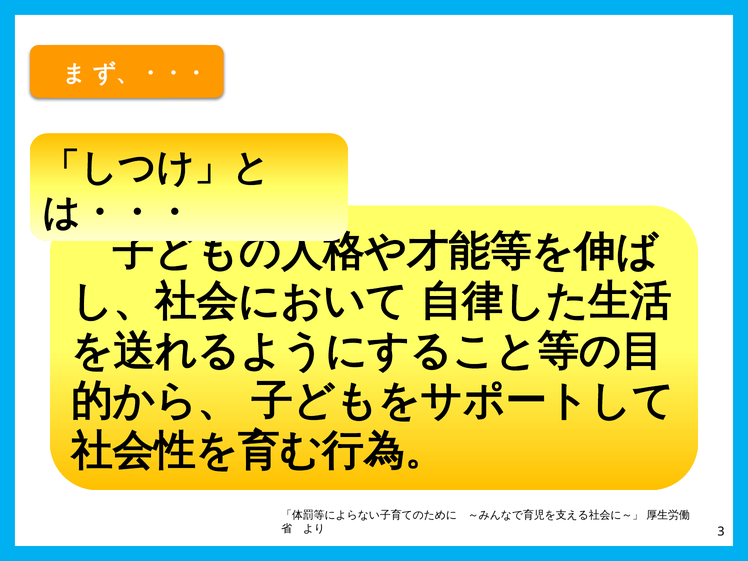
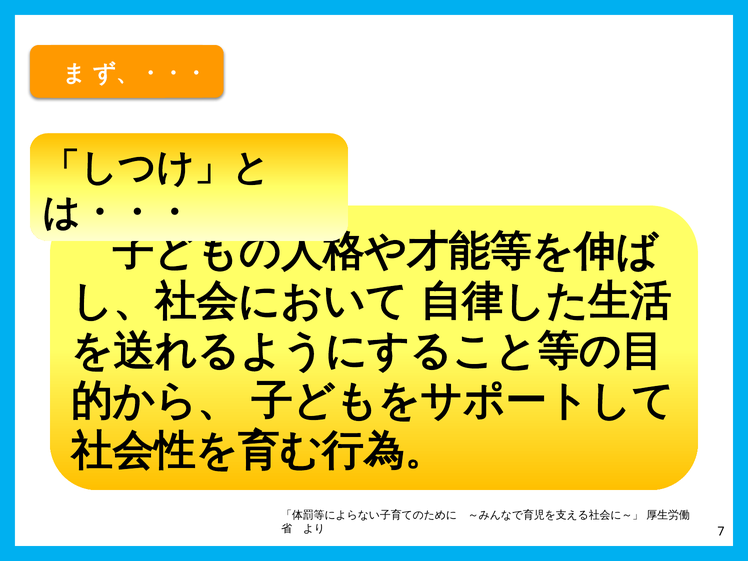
3: 3 -> 7 (721, 531)
